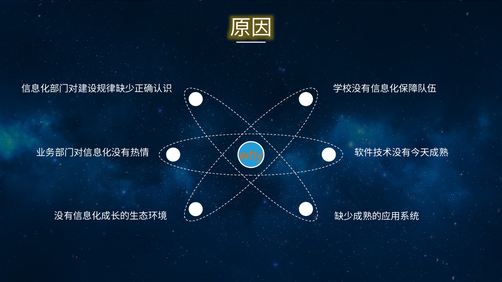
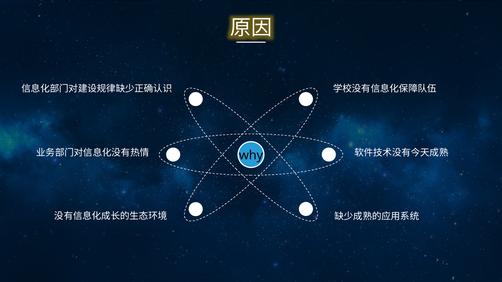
why colour: orange -> black (251, 155)
